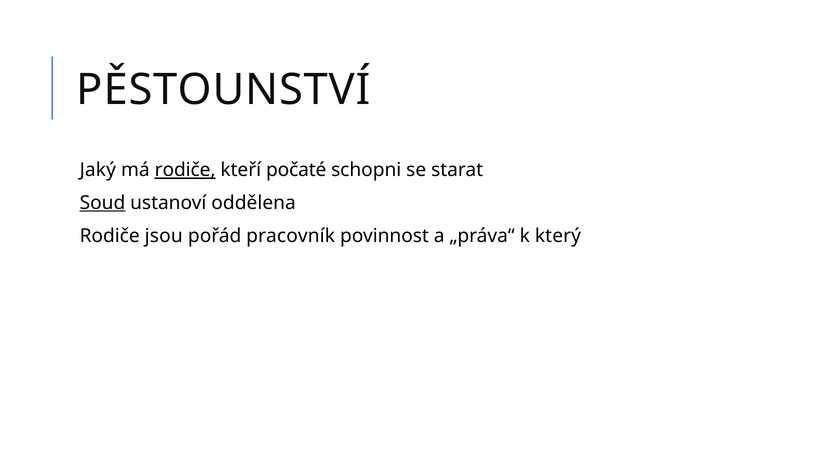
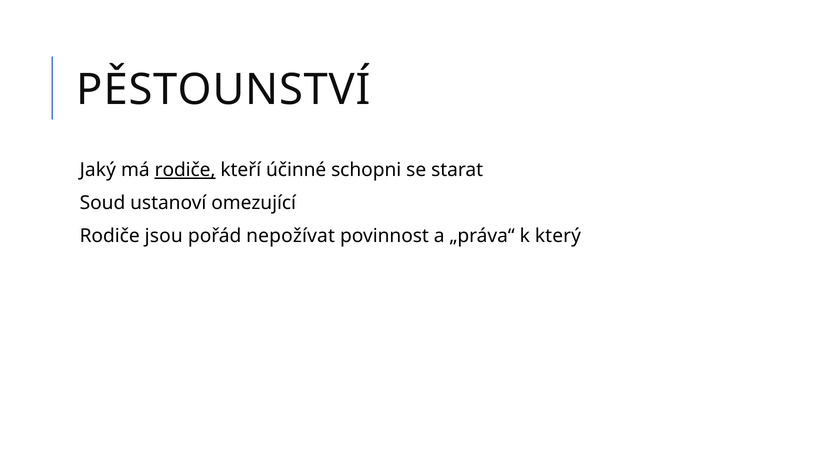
počaté: počaté -> účinné (296, 170)
Soud underline: present -> none (102, 203)
oddělena: oddělena -> omezující (254, 203)
pracovník: pracovník -> nepožívat (291, 236)
